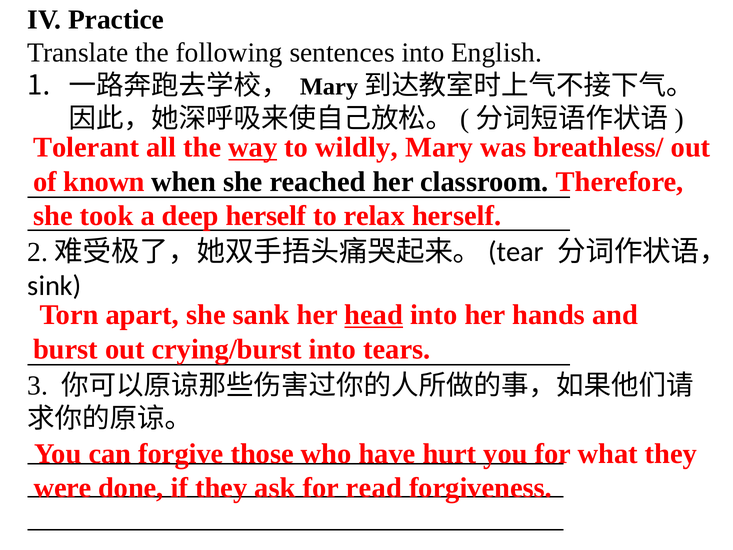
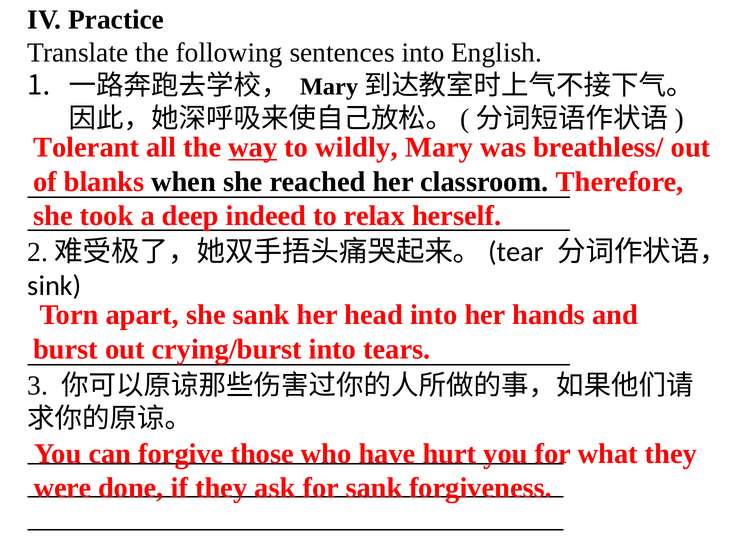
known: known -> blanks (104, 182)
deep herself: herself -> indeed (266, 216)
head underline: present -> none (374, 315)
for read: read -> sank (374, 488)
